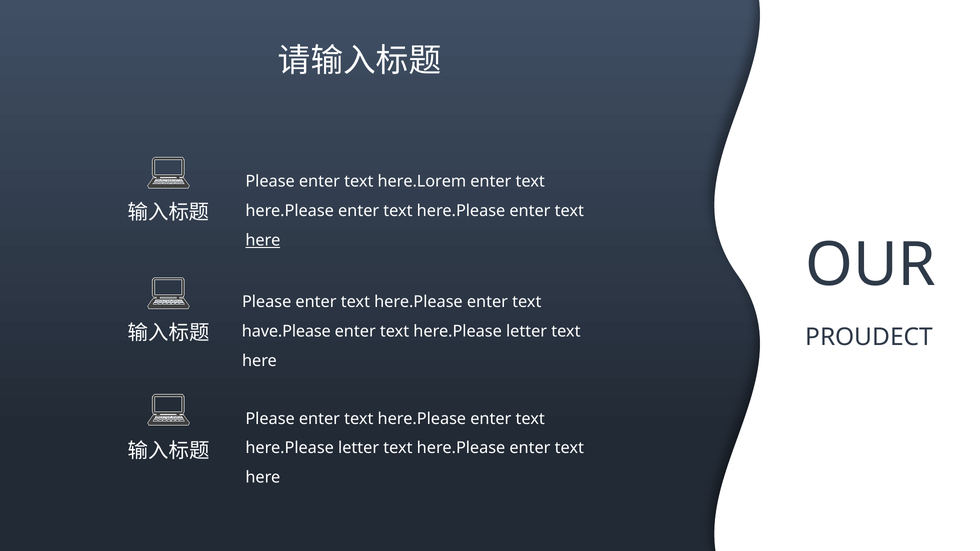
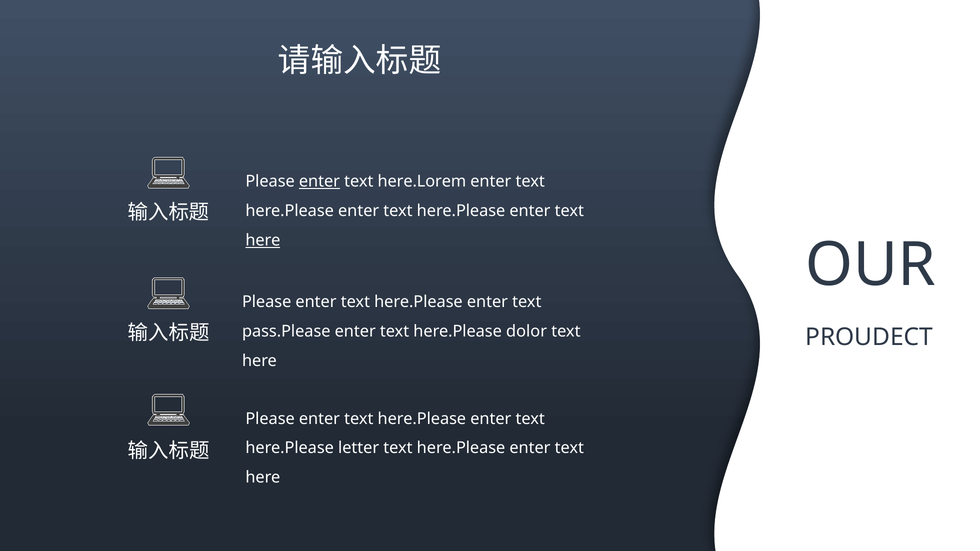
enter underline: none -> present (319, 182)
have.Please: have.Please -> pass.Please (286, 331)
letter: letter -> dolor (527, 331)
